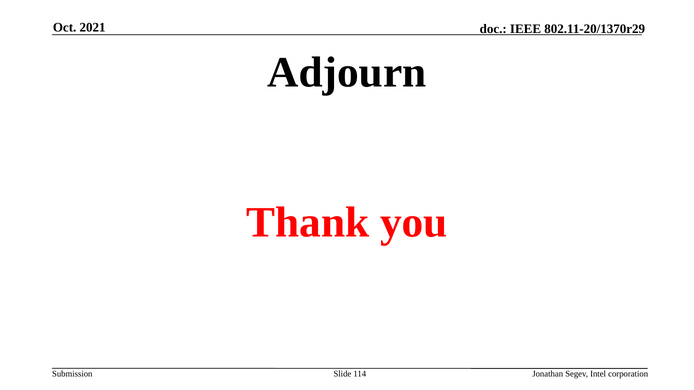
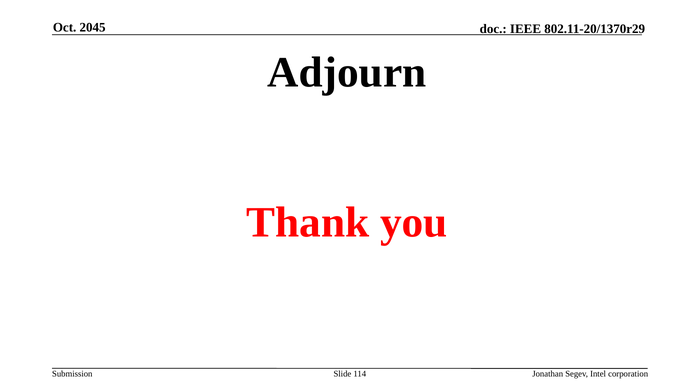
2021: 2021 -> 2045 (93, 28)
